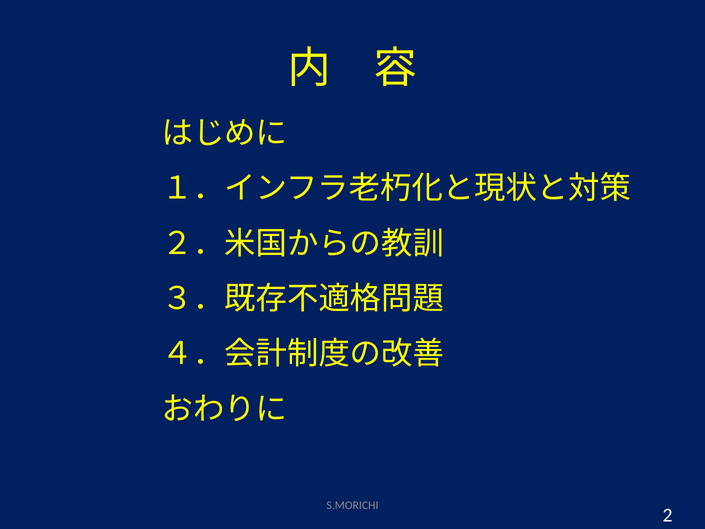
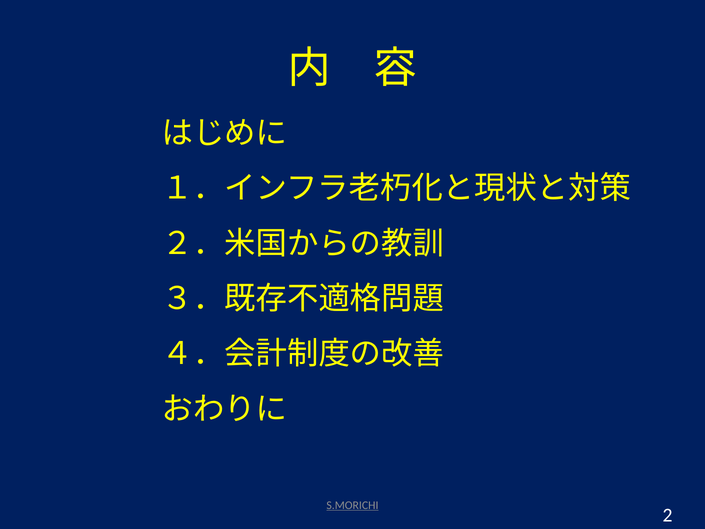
S.MORICHI underline: none -> present (352, 505)
